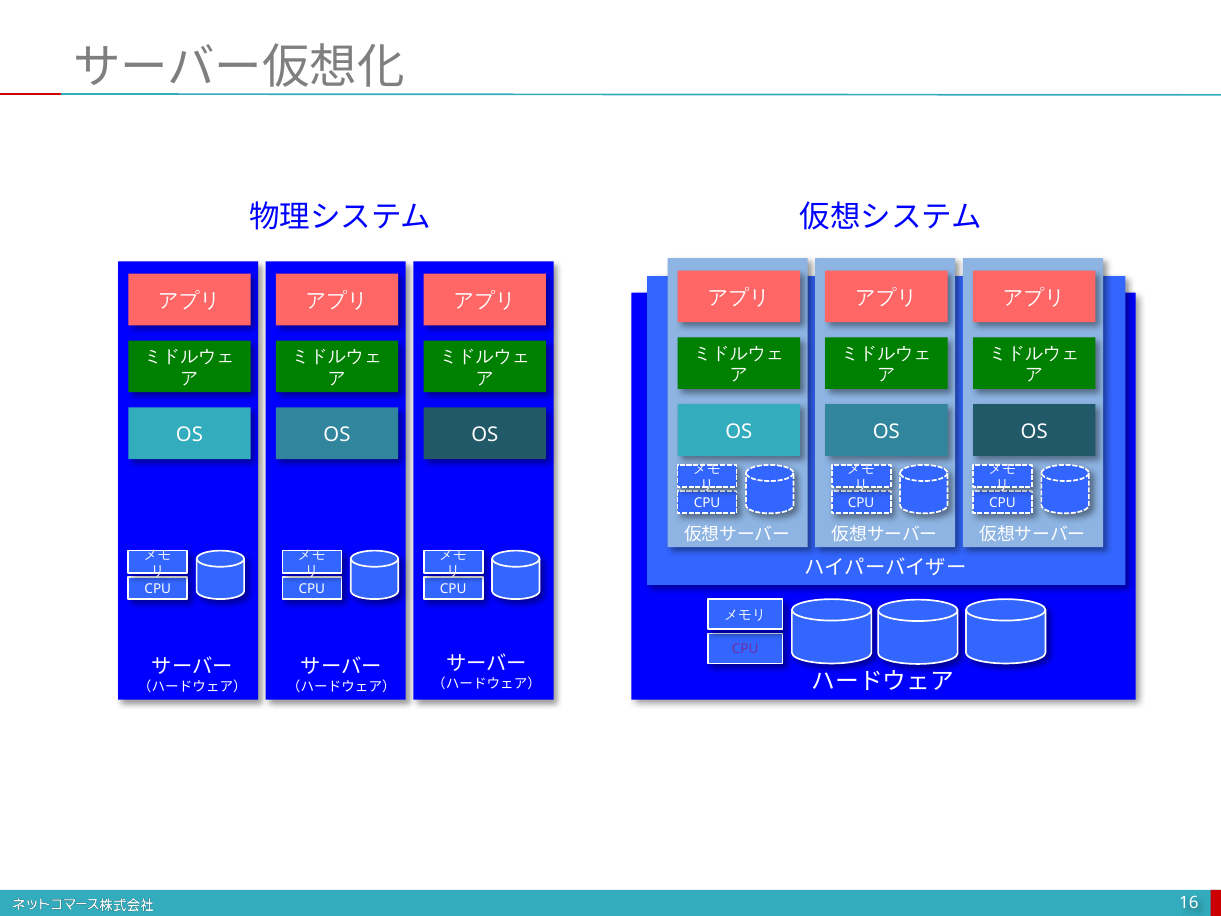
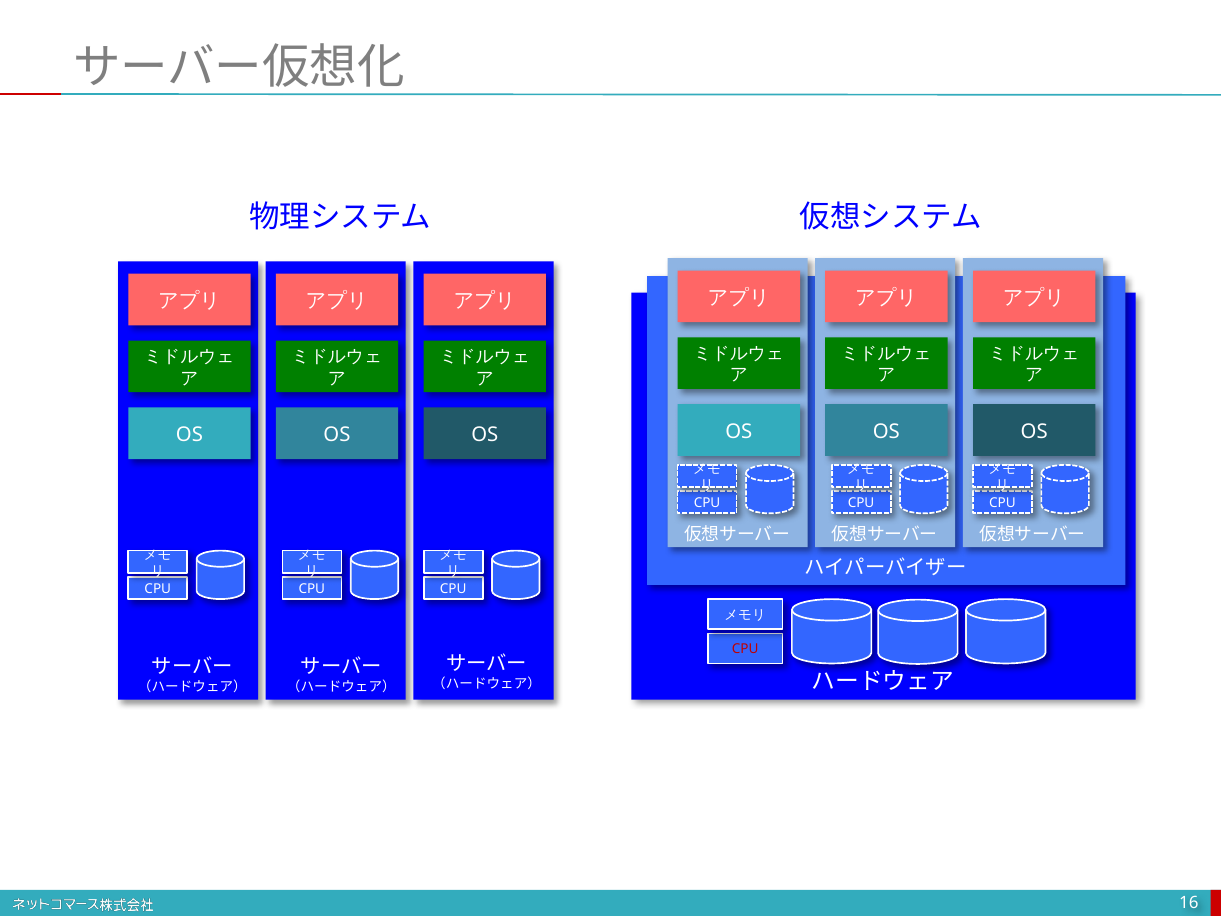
CPU colour: purple -> red (745, 649)
